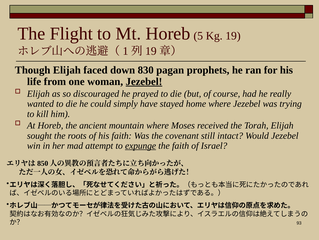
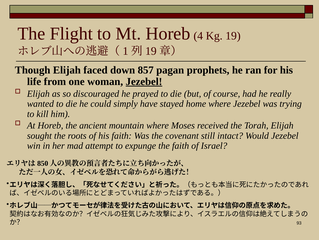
5: 5 -> 4 (198, 36)
830: 830 -> 857 (146, 70)
expunge underline: present -> none (141, 145)
